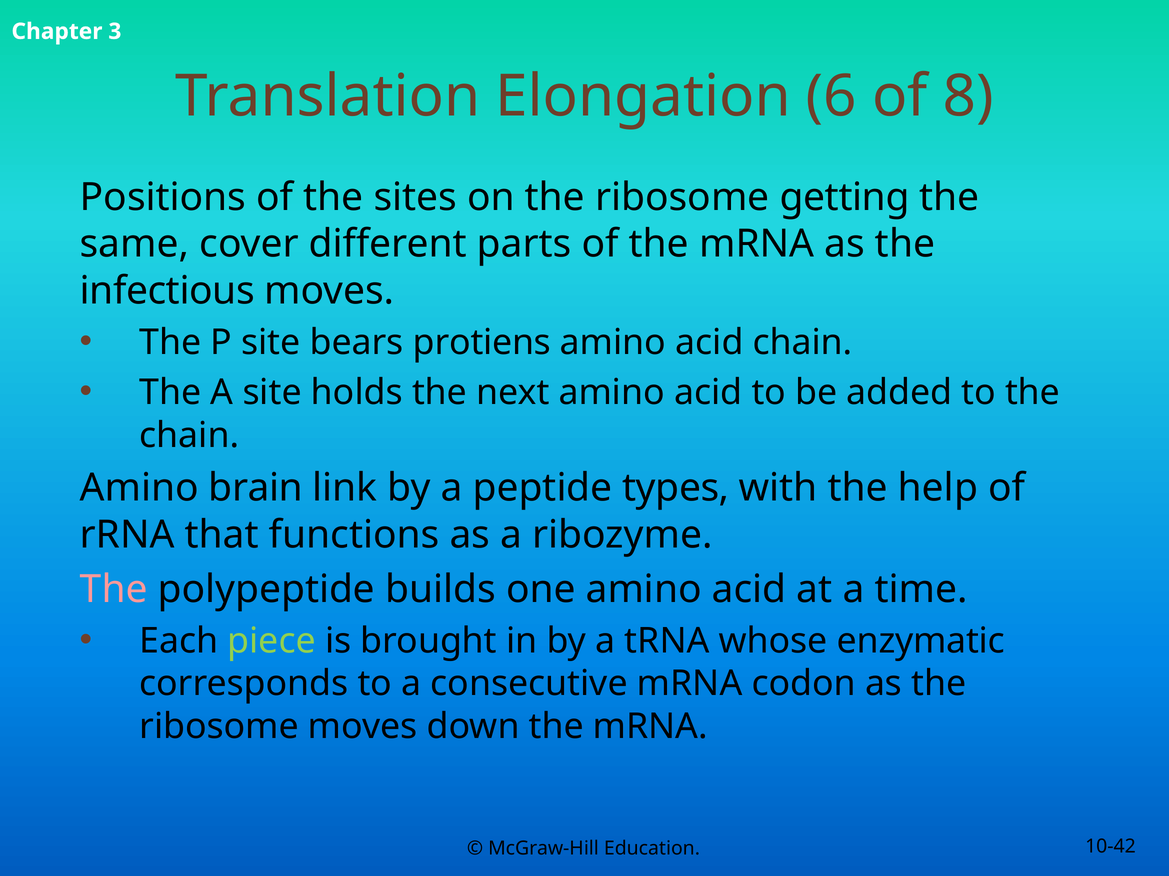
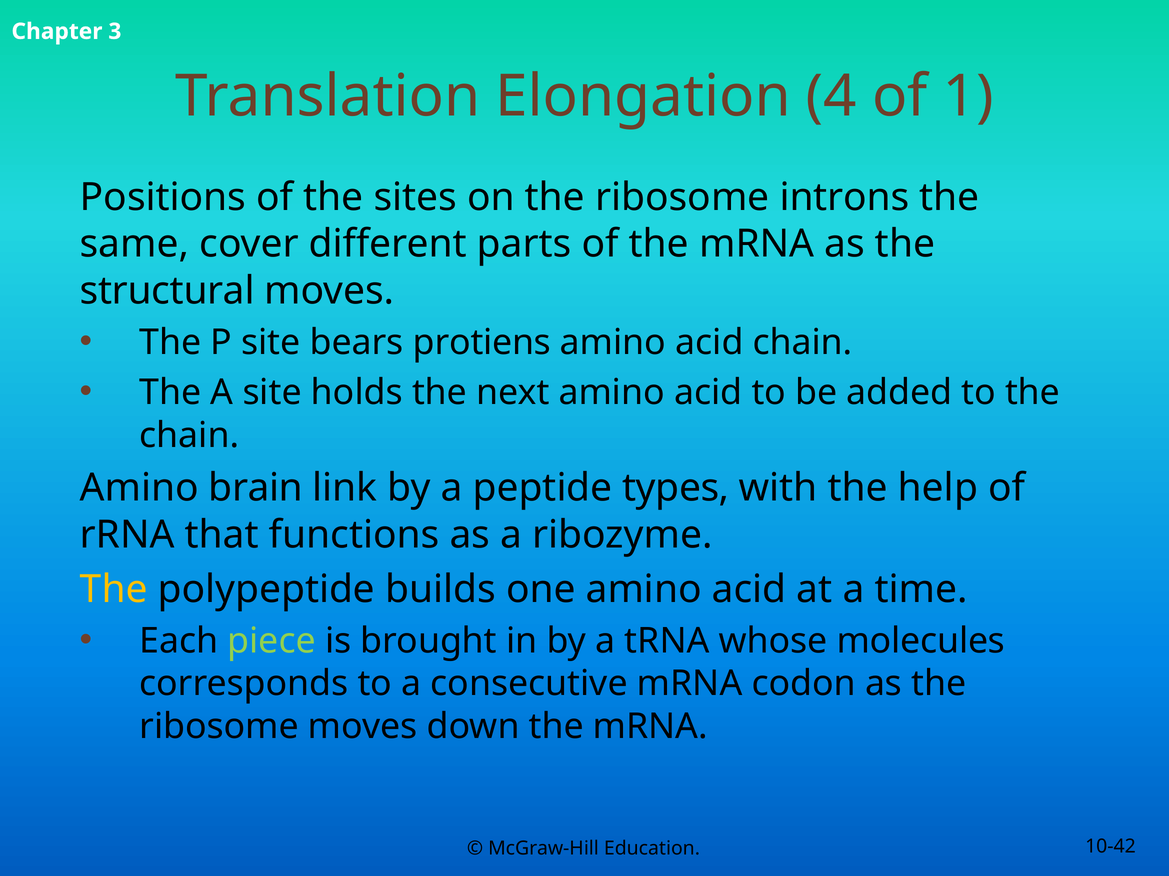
6: 6 -> 4 (831, 97)
8: 8 -> 1 (968, 97)
getting: getting -> introns (845, 198)
infectious: infectious -> structural (167, 291)
The colour: pink -> yellow (114, 590)
enzymatic: enzymatic -> molecules (921, 641)
